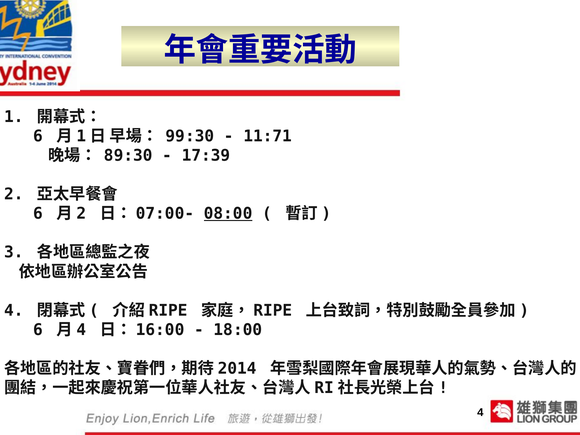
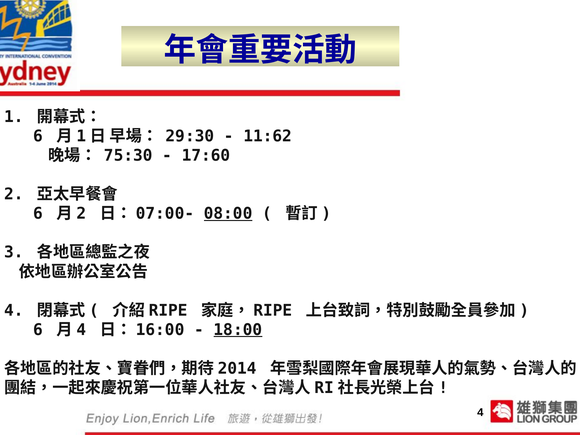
99:30: 99:30 -> 29:30 (190, 136)
11:71: 11:71 -> 11:62 (268, 136)
89:30: 89:30 -> 75:30 (128, 156)
17:39: 17:39 -> 17:60 (206, 156)
18:00 underline: none -> present (238, 330)
